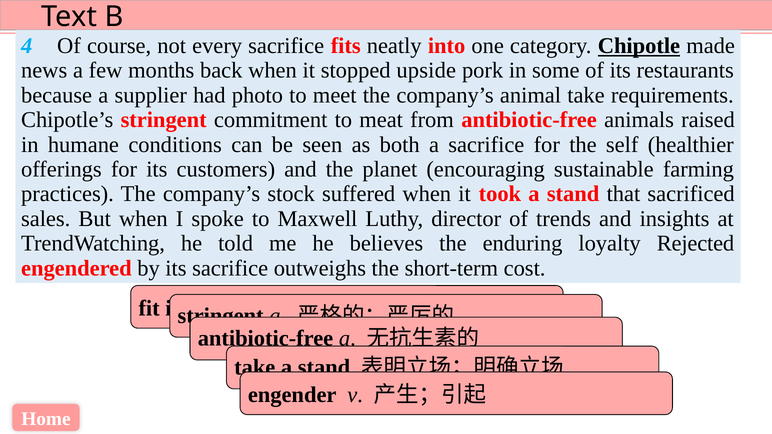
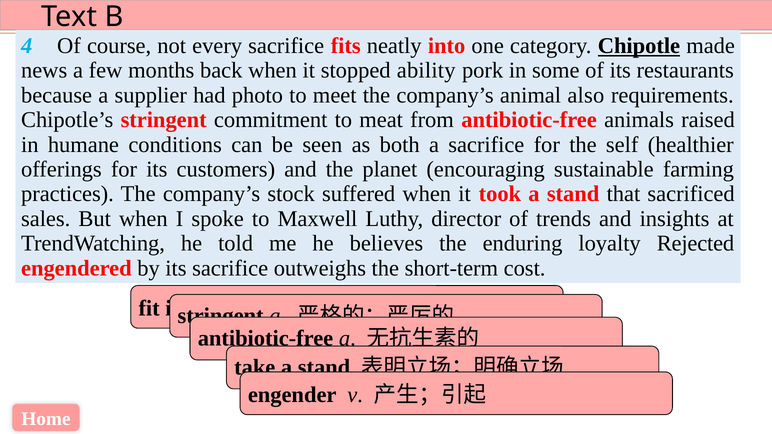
upside: upside -> ability (426, 70)
animal take: take -> also (586, 95)
